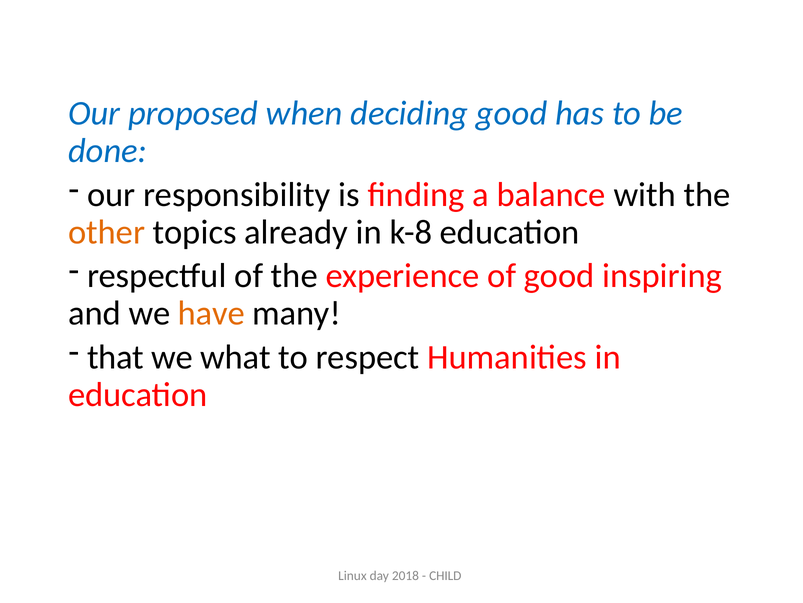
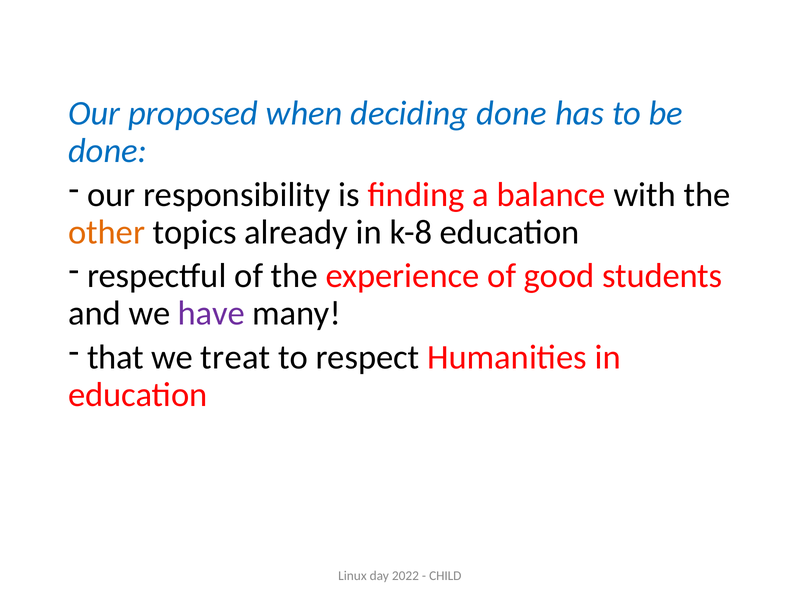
deciding good: good -> done (511, 113)
inspiring: inspiring -> students (662, 276)
have colour: orange -> purple (211, 313)
what: what -> treat (235, 357)
2018: 2018 -> 2022 (405, 575)
